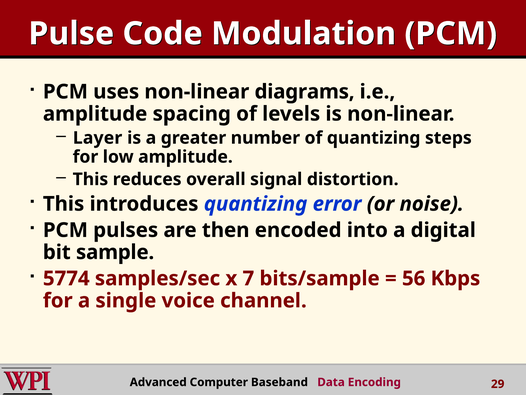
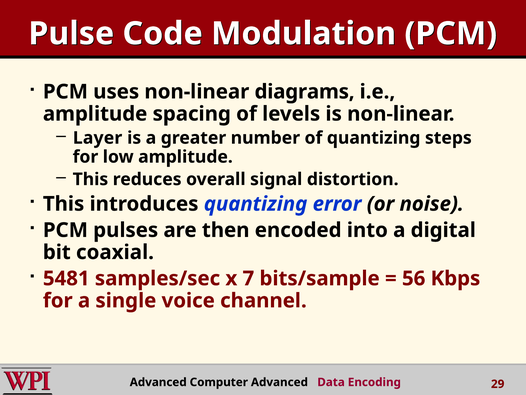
sample: sample -> coaxial (115, 252)
5774: 5774 -> 5481 (66, 278)
Computer Baseband: Baseband -> Advanced (279, 382)
